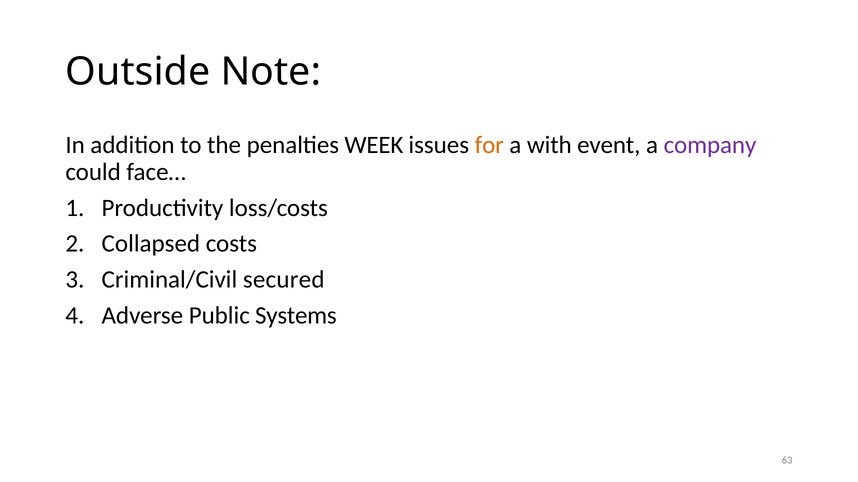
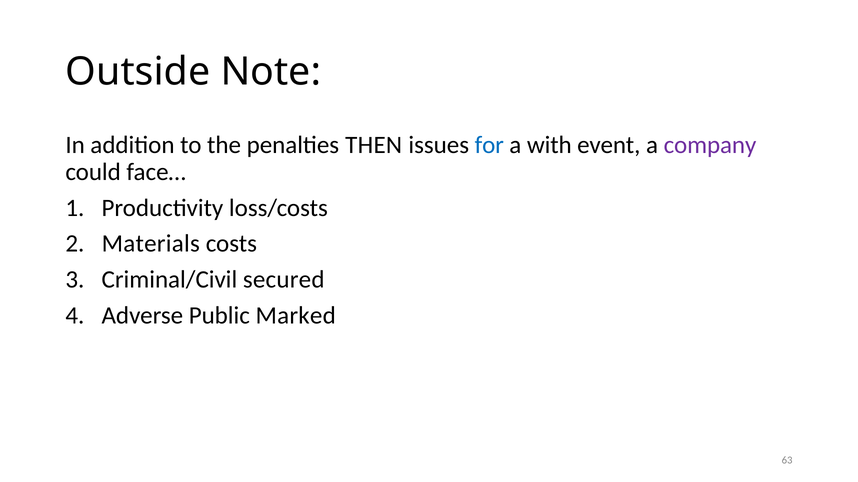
WEEK: WEEK -> THEN (374, 145)
for colour: orange -> blue (489, 145)
Collapsed: Collapsed -> Materials (151, 244)
Systems: Systems -> Marked (296, 316)
